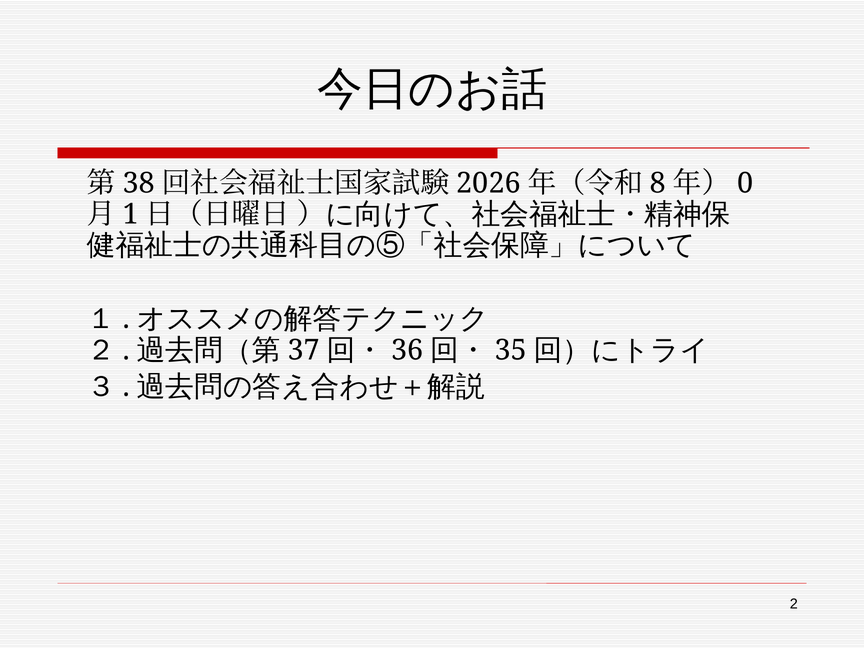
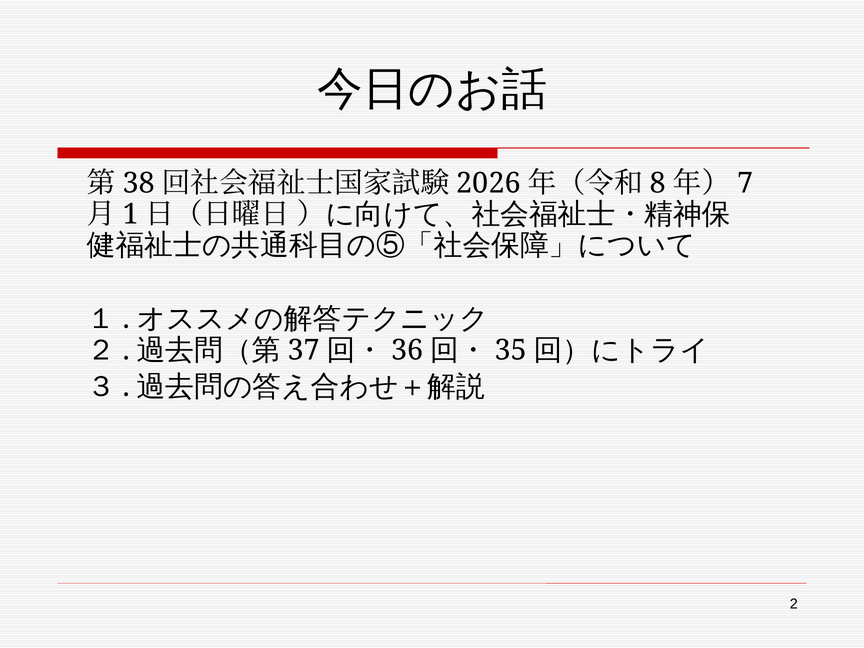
0: 0 -> 7 (745, 183)
